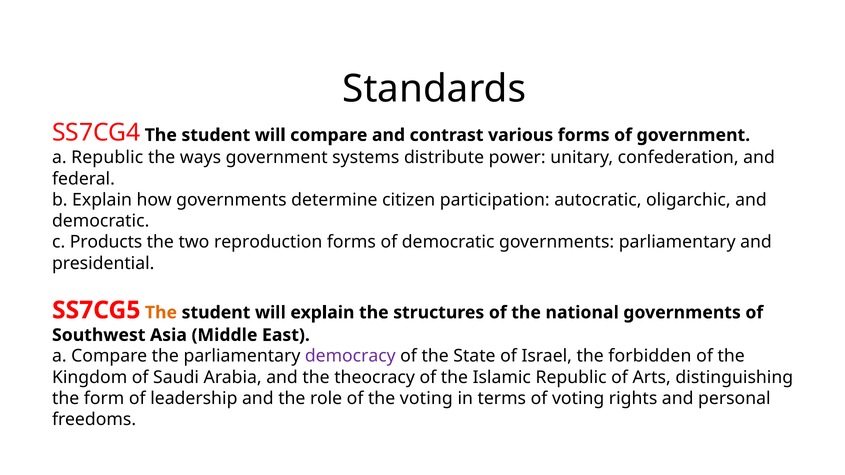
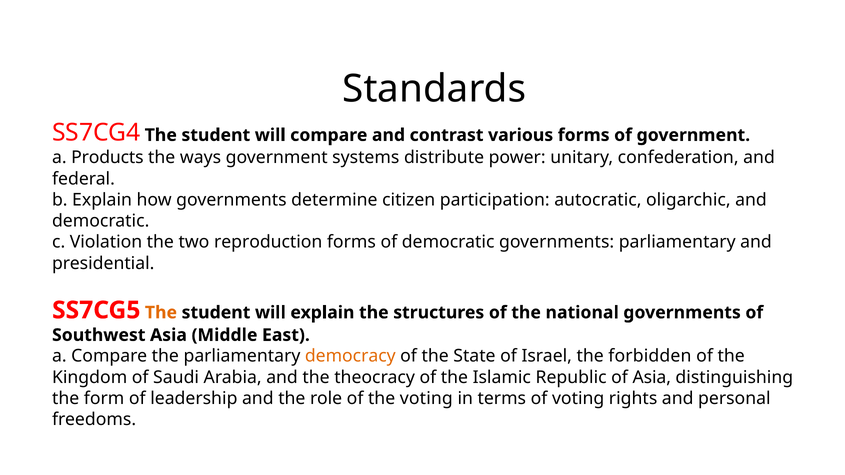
a Republic: Republic -> Products (107, 158)
Products: Products -> Violation (106, 242)
democracy colour: purple -> orange (350, 356)
of Arts: Arts -> Asia (652, 378)
